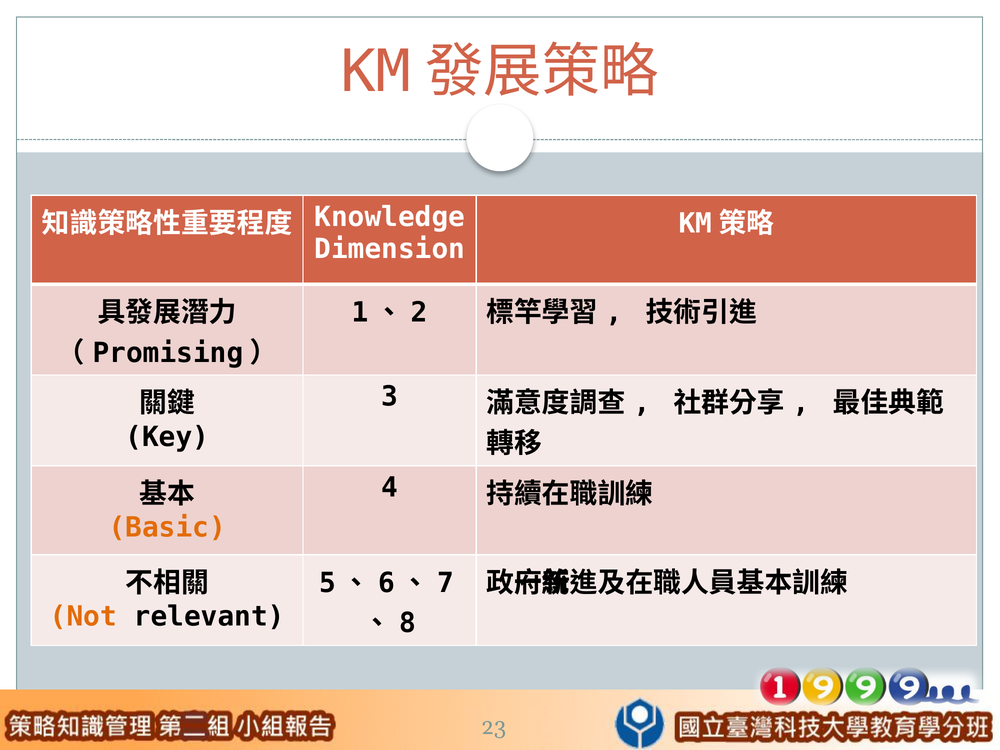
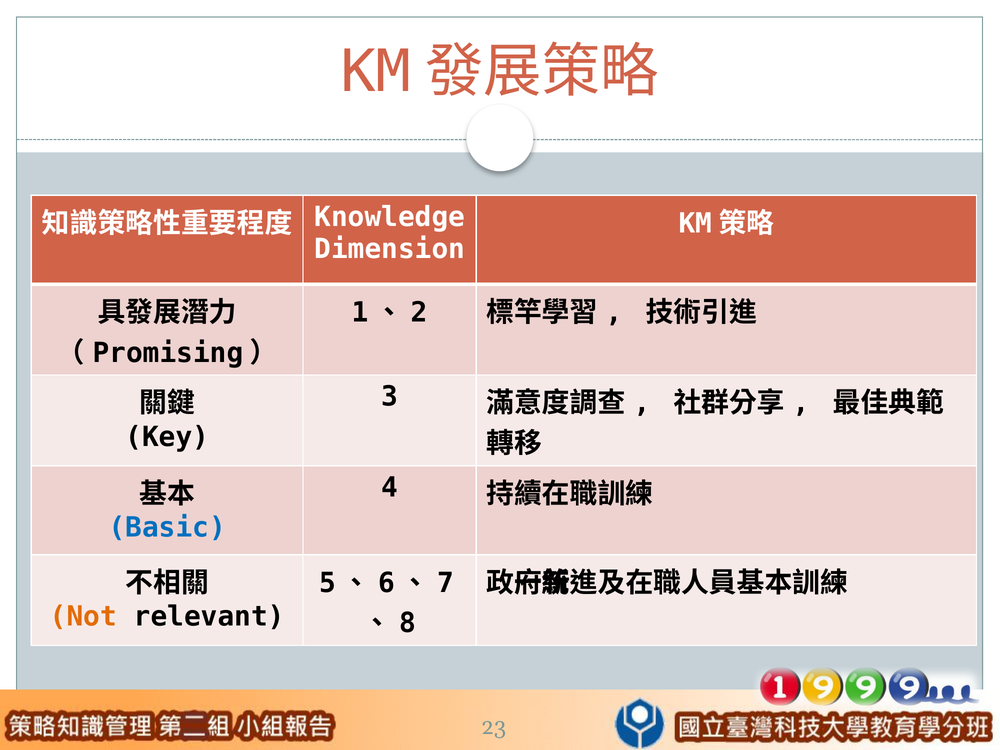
Basic colour: orange -> blue (167, 528)
